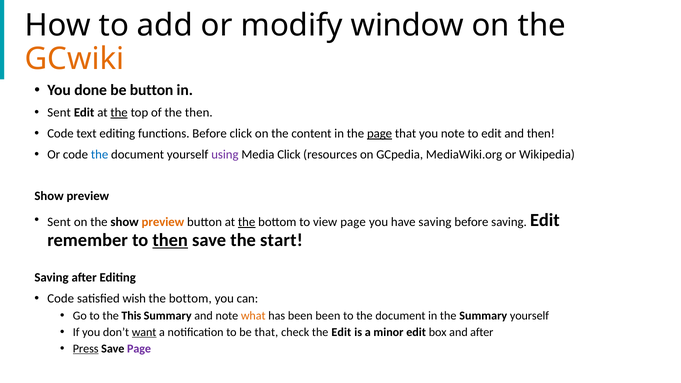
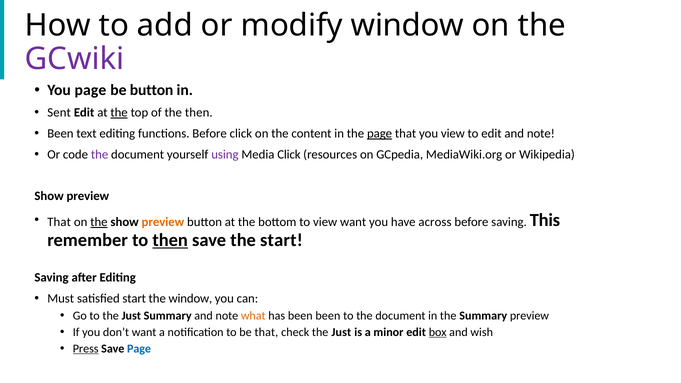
GCwiki colour: orange -> purple (75, 59)
You done: done -> page (90, 90)
Code: Code -> Been (60, 134)
you note: note -> view (453, 134)
edit and then: then -> note (541, 134)
the colour: blue -> purple (100, 154)
Sent: Sent -> That (59, 222)
the underline: none -> present (99, 222)
the underline: present -> none (247, 222)
view page: page -> want (353, 222)
have saving: saving -> across (435, 222)
saving Edit: Edit -> This (545, 220)
Code: Code -> Must (61, 299)
satisfied wish: wish -> start (134, 299)
bottom: bottom -> window (190, 299)
to the This: This -> Just (131, 316)
Summary yourself: yourself -> preview (529, 316)
want underline: present -> none (144, 332)
check the Edit: Edit -> Just (341, 332)
box underline: none -> present (438, 332)
and after: after -> wish (482, 332)
Page colour: purple -> blue (139, 349)
